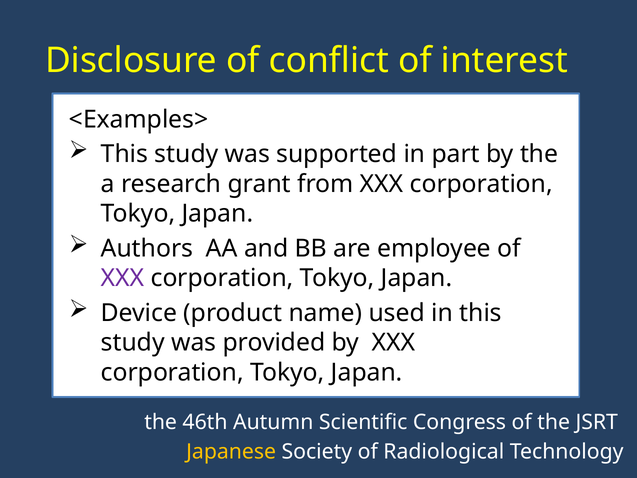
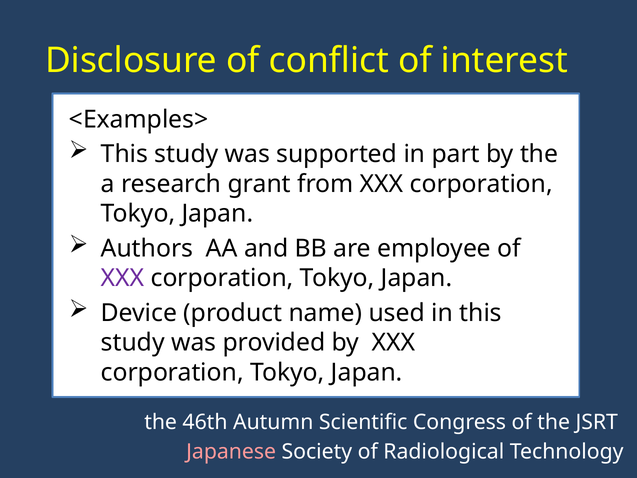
Japanese colour: yellow -> pink (231, 452)
